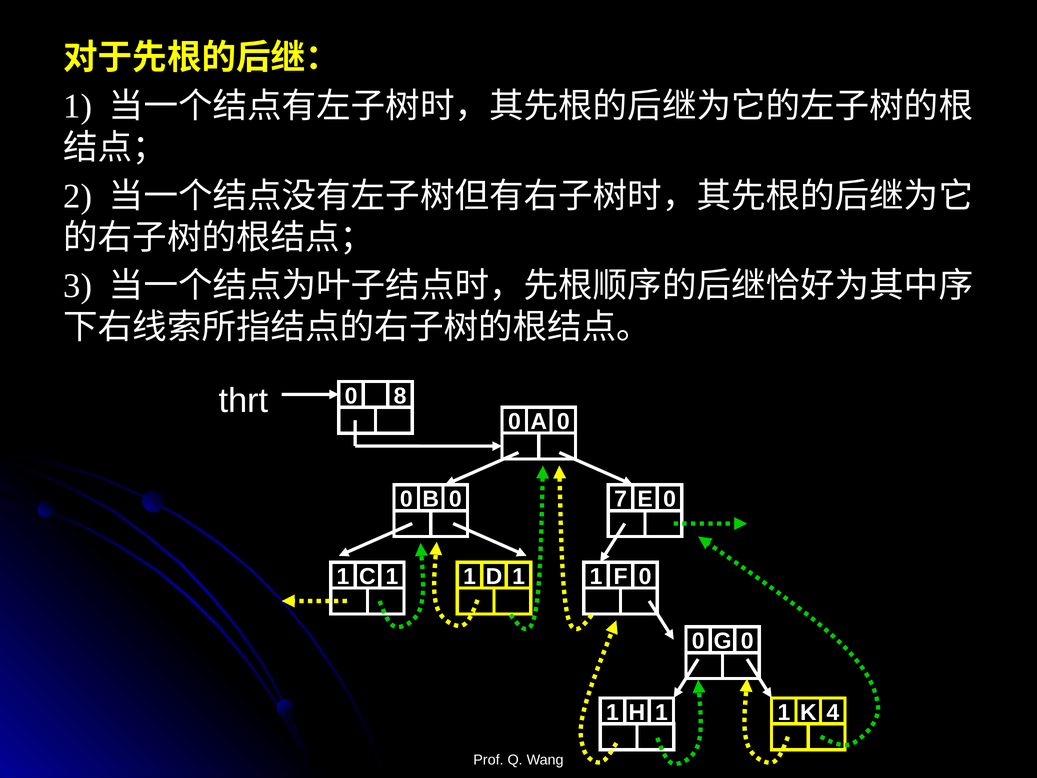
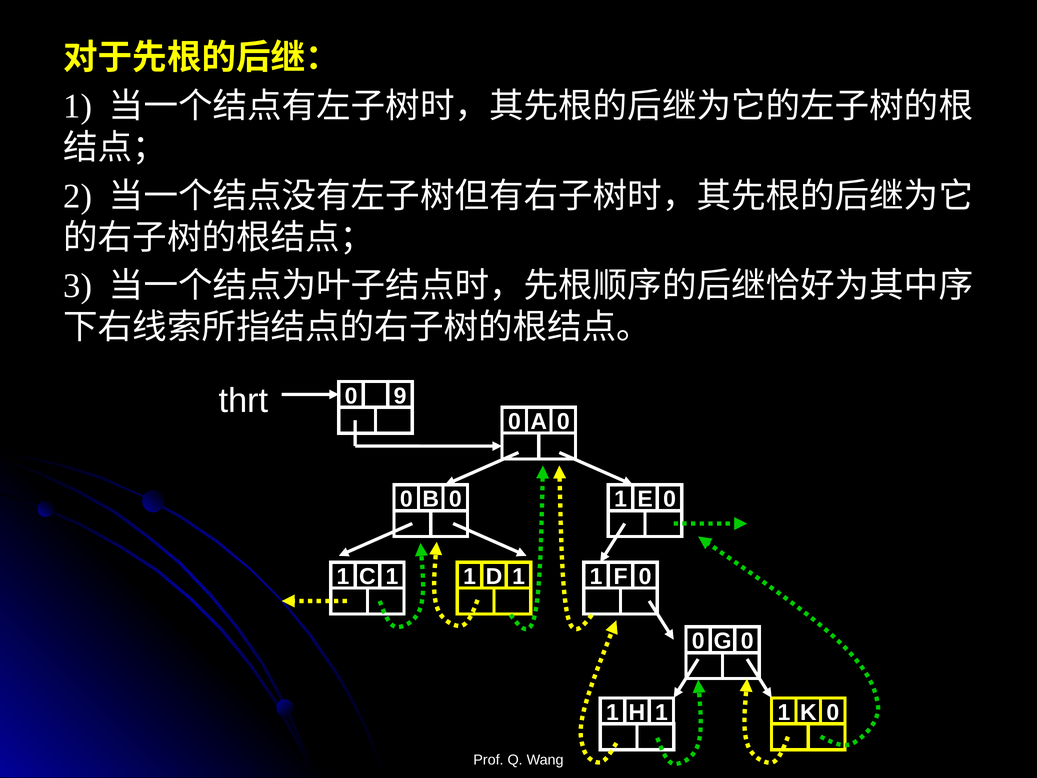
8: 8 -> 9 (400, 396)
B 0 7: 7 -> 1 (621, 499)
4: 4 -> 0 (833, 712)
